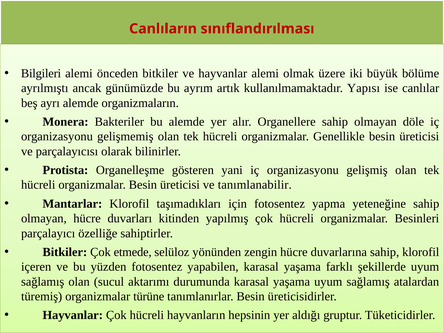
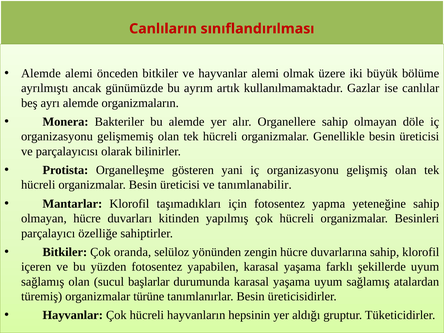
Bilgileri: Bilgileri -> Alemde (41, 73)
Yapısı: Yapısı -> Gazlar (364, 88)
etmede: etmede -> oranda (133, 252)
aktarımı: aktarımı -> başlarlar (149, 282)
